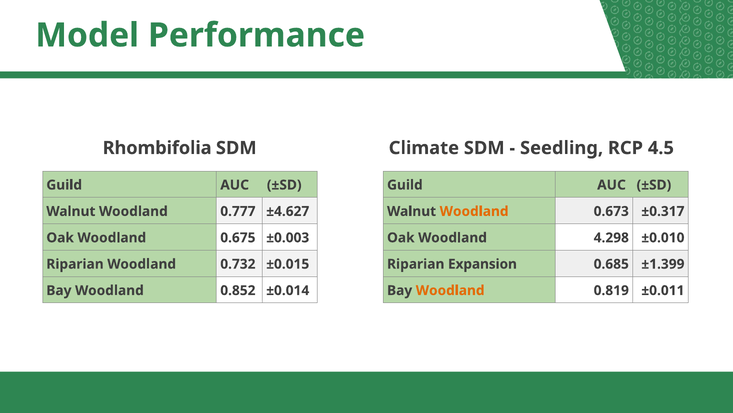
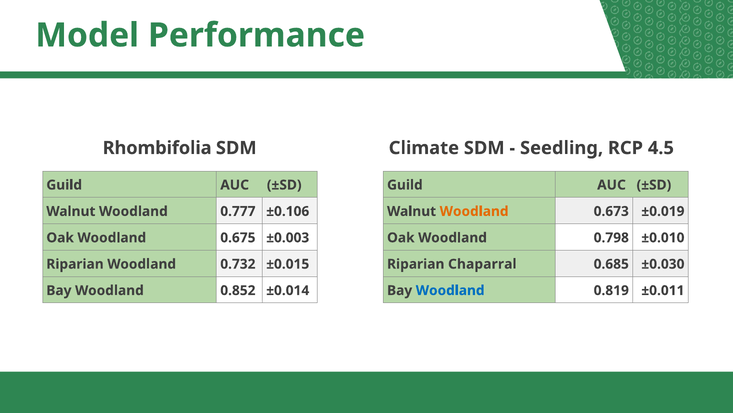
±0.317: ±0.317 -> ±0.019 (663, 211)
±4.627: ±4.627 -> ±0.106 (288, 211)
4.298: 4.298 -> 0.798 (611, 237)
Expansion: Expansion -> Chaparral (482, 264)
±1.399: ±1.399 -> ±0.030 (663, 264)
Woodland colour: orange -> blue (450, 290)
